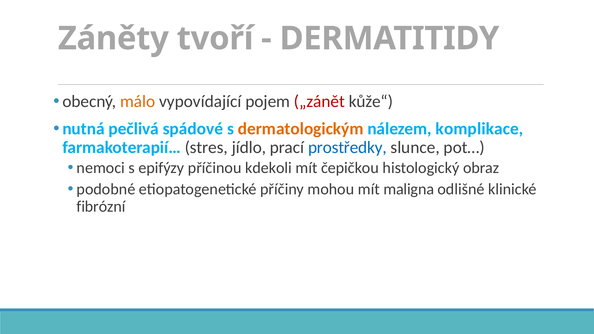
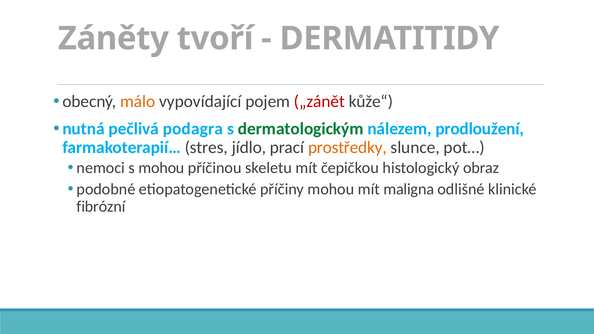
spádové: spádové -> podagra (193, 129)
dermatologickým colour: orange -> green (301, 129)
komplikace: komplikace -> prodloužení (480, 129)
prostředky colour: blue -> orange (347, 148)
s epifýzy: epifýzy -> mohou (161, 168)
kdekoli: kdekoli -> skeletu (269, 168)
